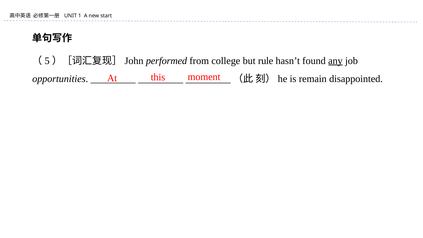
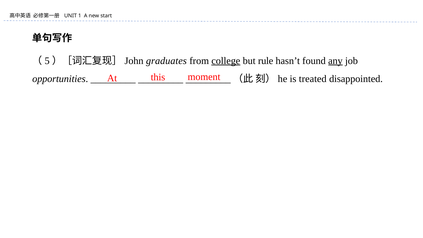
performed: performed -> graduates (166, 61)
college underline: none -> present (226, 61)
remain: remain -> treated (313, 79)
